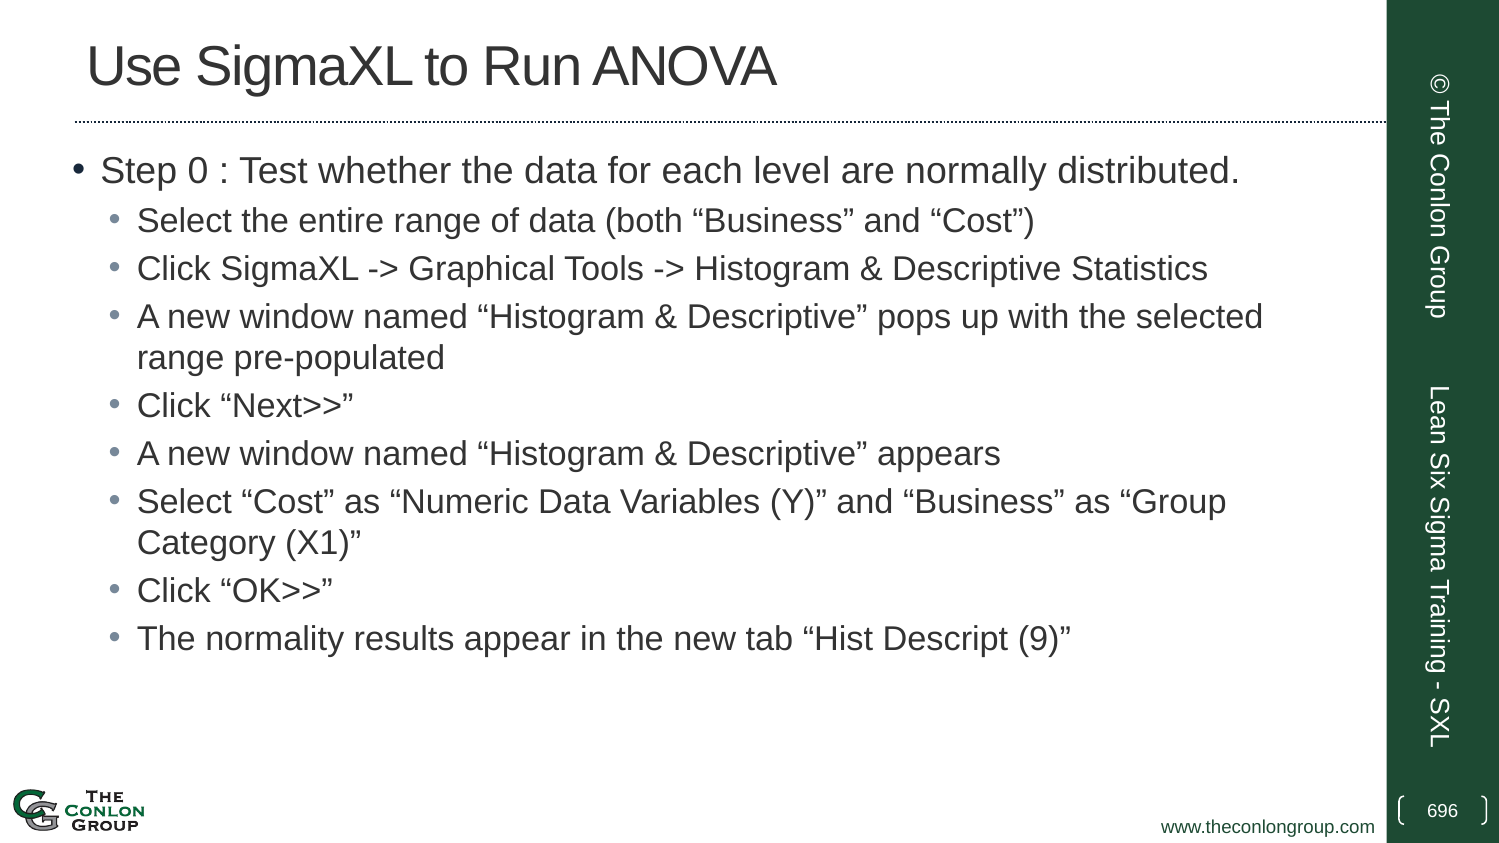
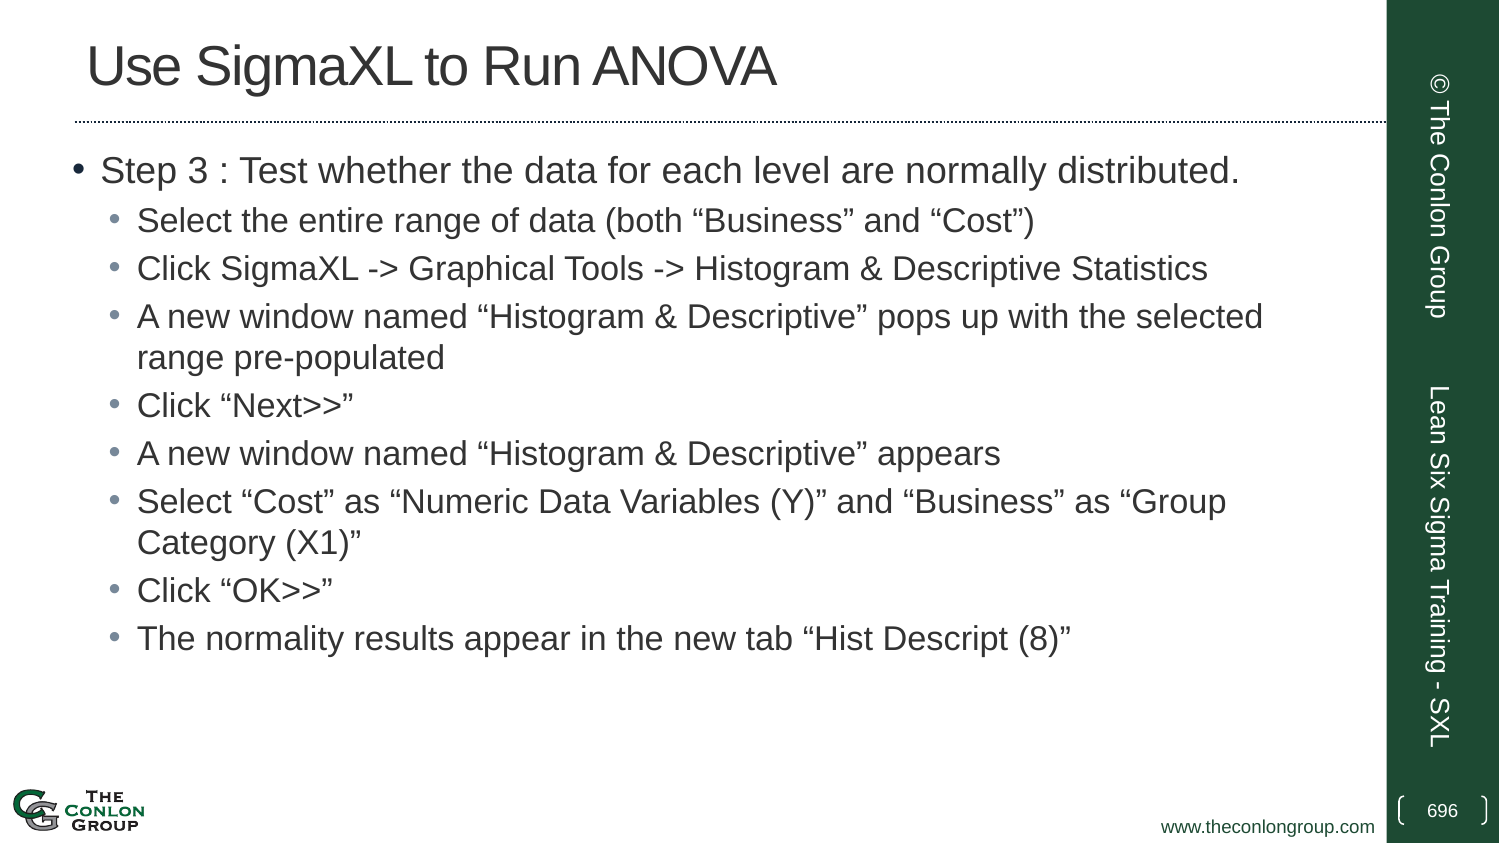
0: 0 -> 3 (198, 171)
9: 9 -> 8 (1044, 639)
